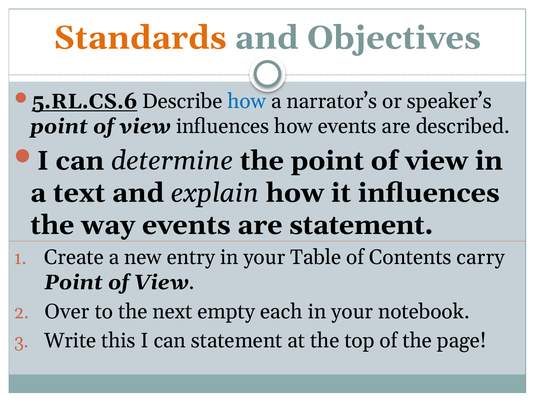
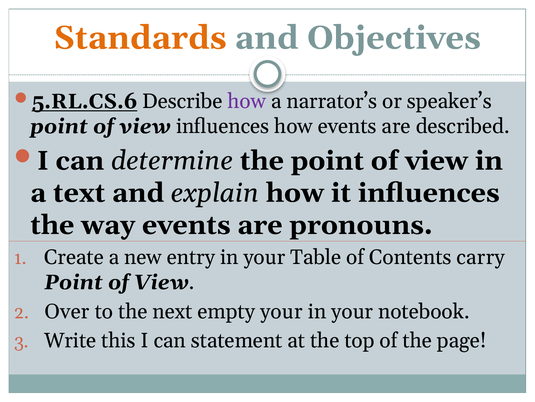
how colour: blue -> purple (247, 101)
are statement: statement -> pronouns (361, 225)
empty each: each -> your (281, 311)
